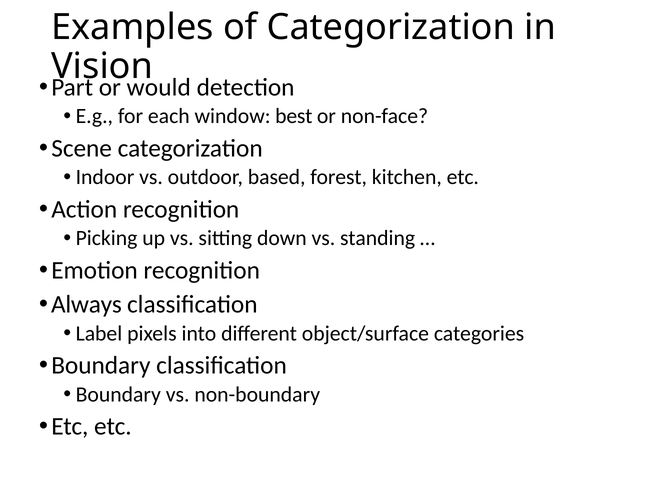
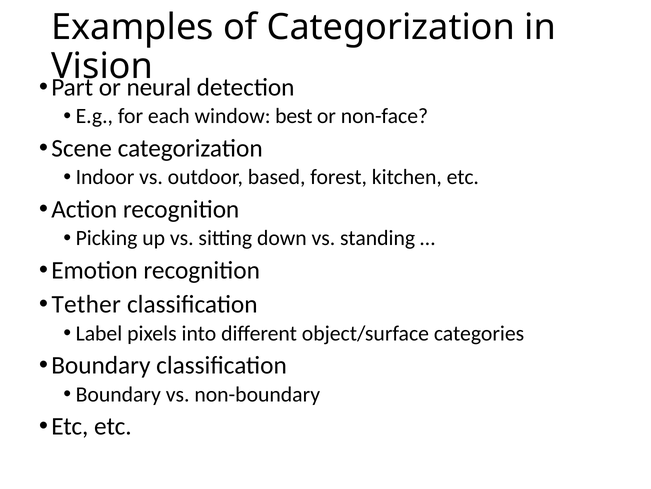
would: would -> neural (159, 87)
Always: Always -> Tether (86, 304)
